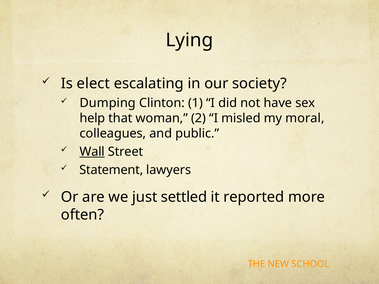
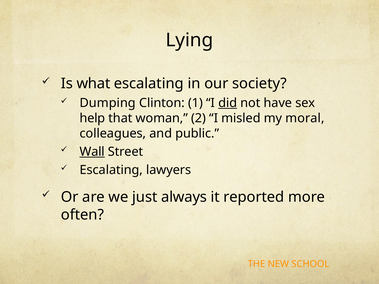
elect: elect -> what (93, 84)
did underline: none -> present (228, 103)
Statement: Statement -> Escalating (111, 170)
settled: settled -> always (184, 197)
